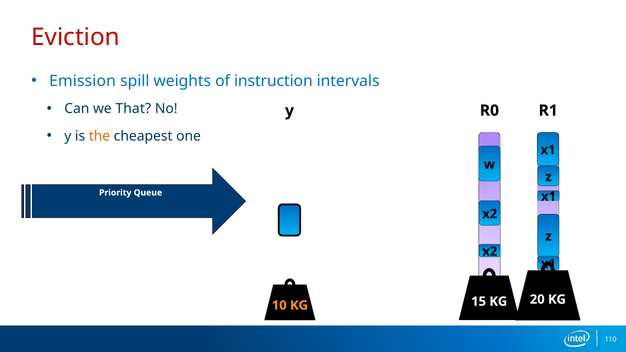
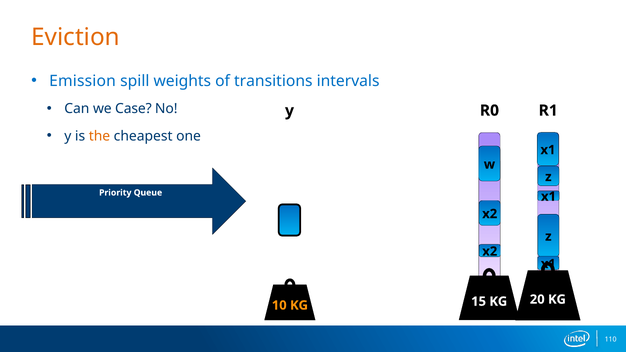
Eviction colour: red -> orange (76, 37)
instruction: instruction -> transitions (273, 81)
That: That -> Case (133, 109)
